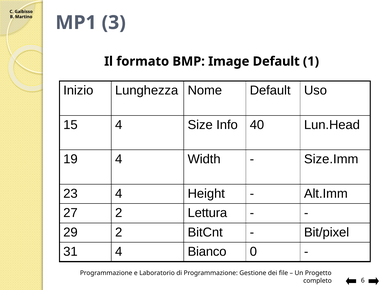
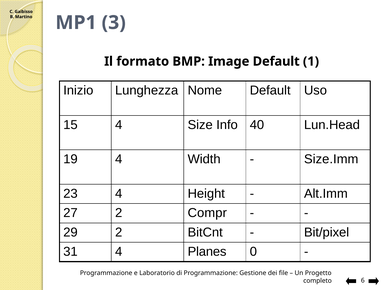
Lettura: Lettura -> Compr (207, 213)
Bianco: Bianco -> Planes (207, 252)
